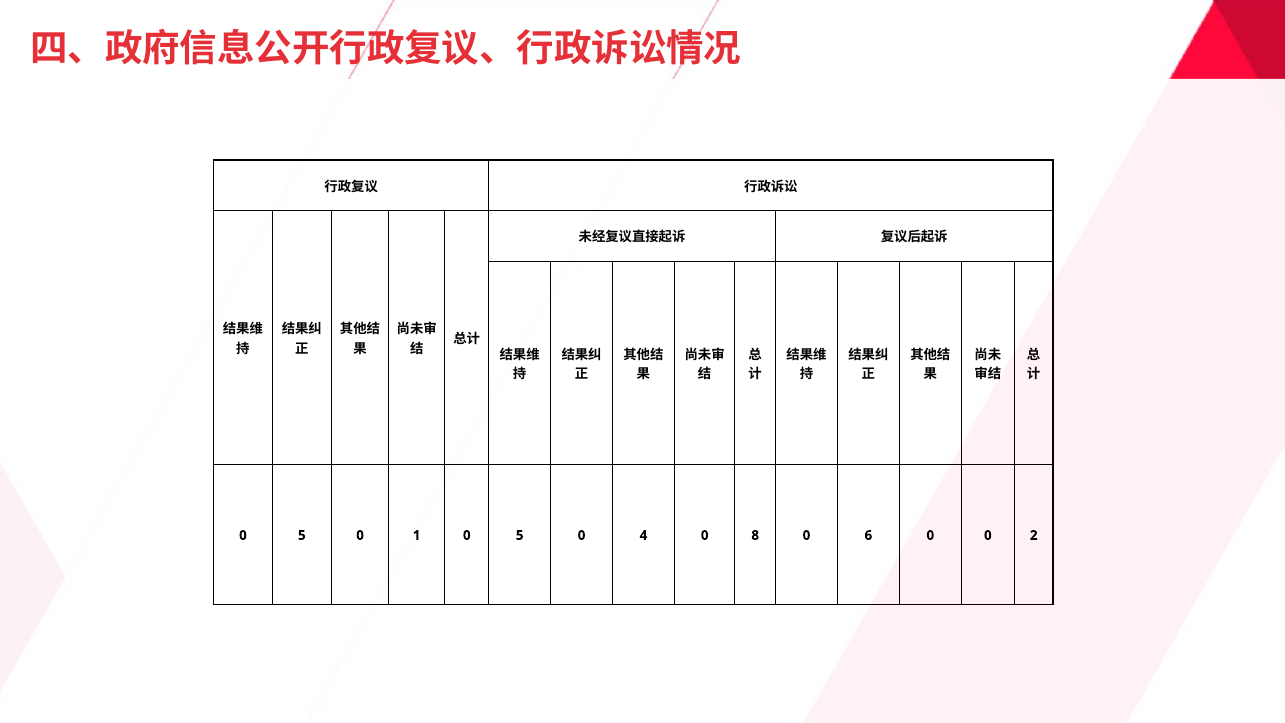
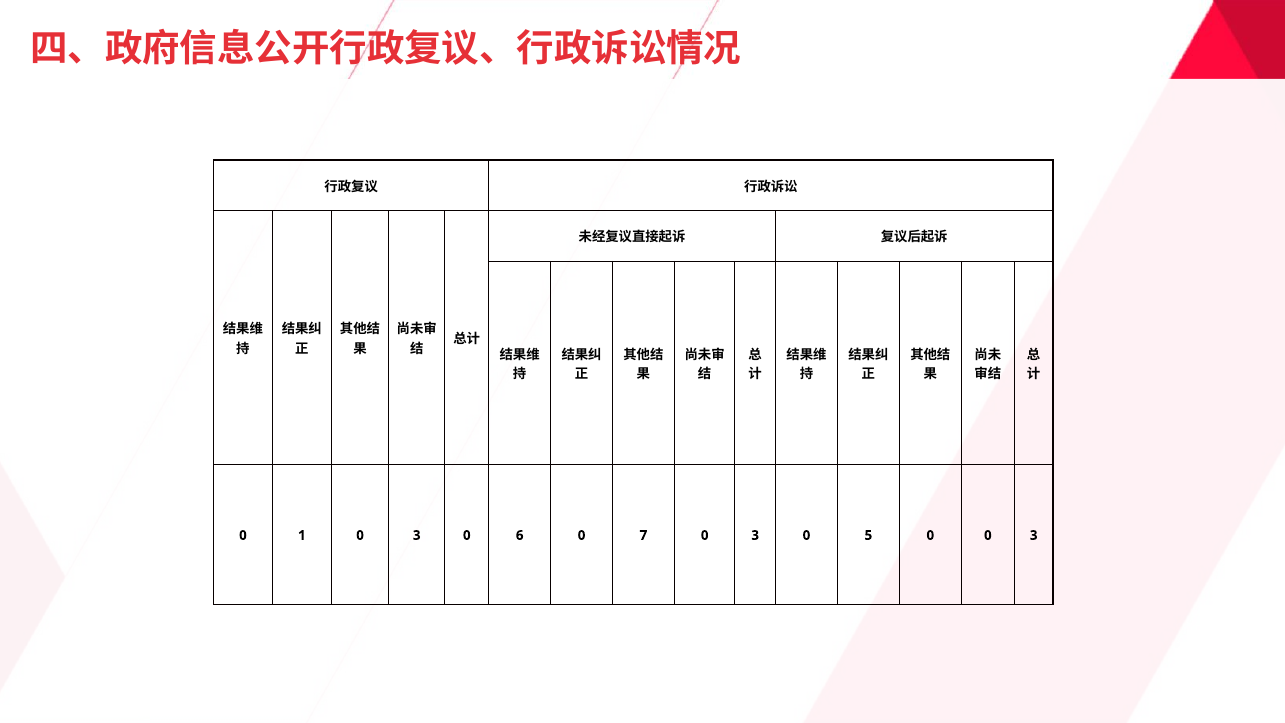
5: 5 -> 1 (302, 535)
1: 1 -> 3 (417, 535)
5: 5 -> 6 (520, 535)
4: 4 -> 7 (643, 535)
8: 8 -> 3 (755, 535)
6: 6 -> 5 (868, 535)
0 0 2: 2 -> 3 (1034, 535)
